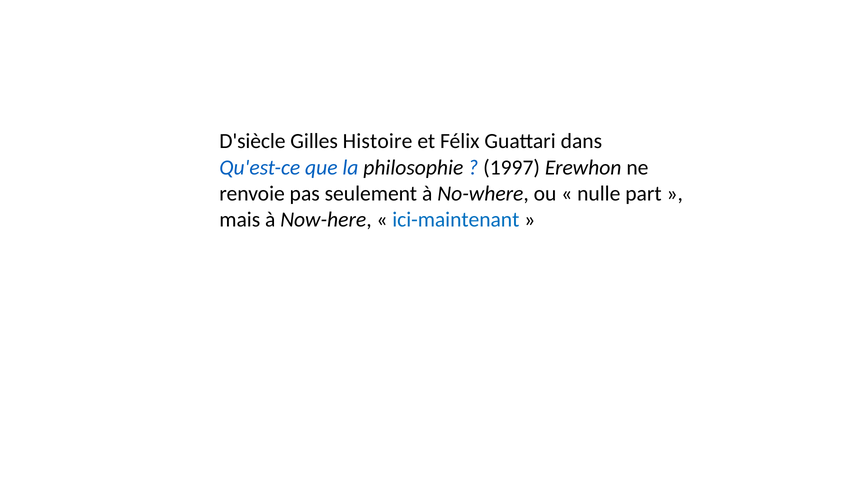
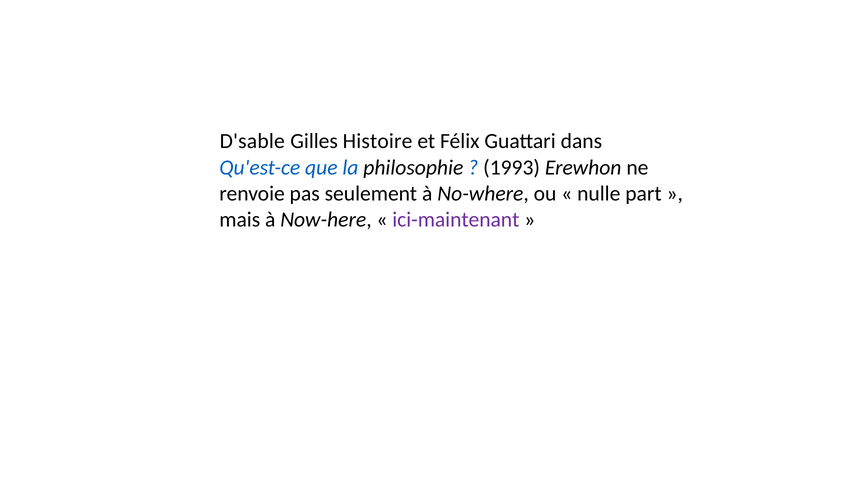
D'siècle: D'siècle -> D'sable (252, 141)
1997: 1997 -> 1993 (512, 168)
ici-maintenant colour: blue -> purple (456, 220)
